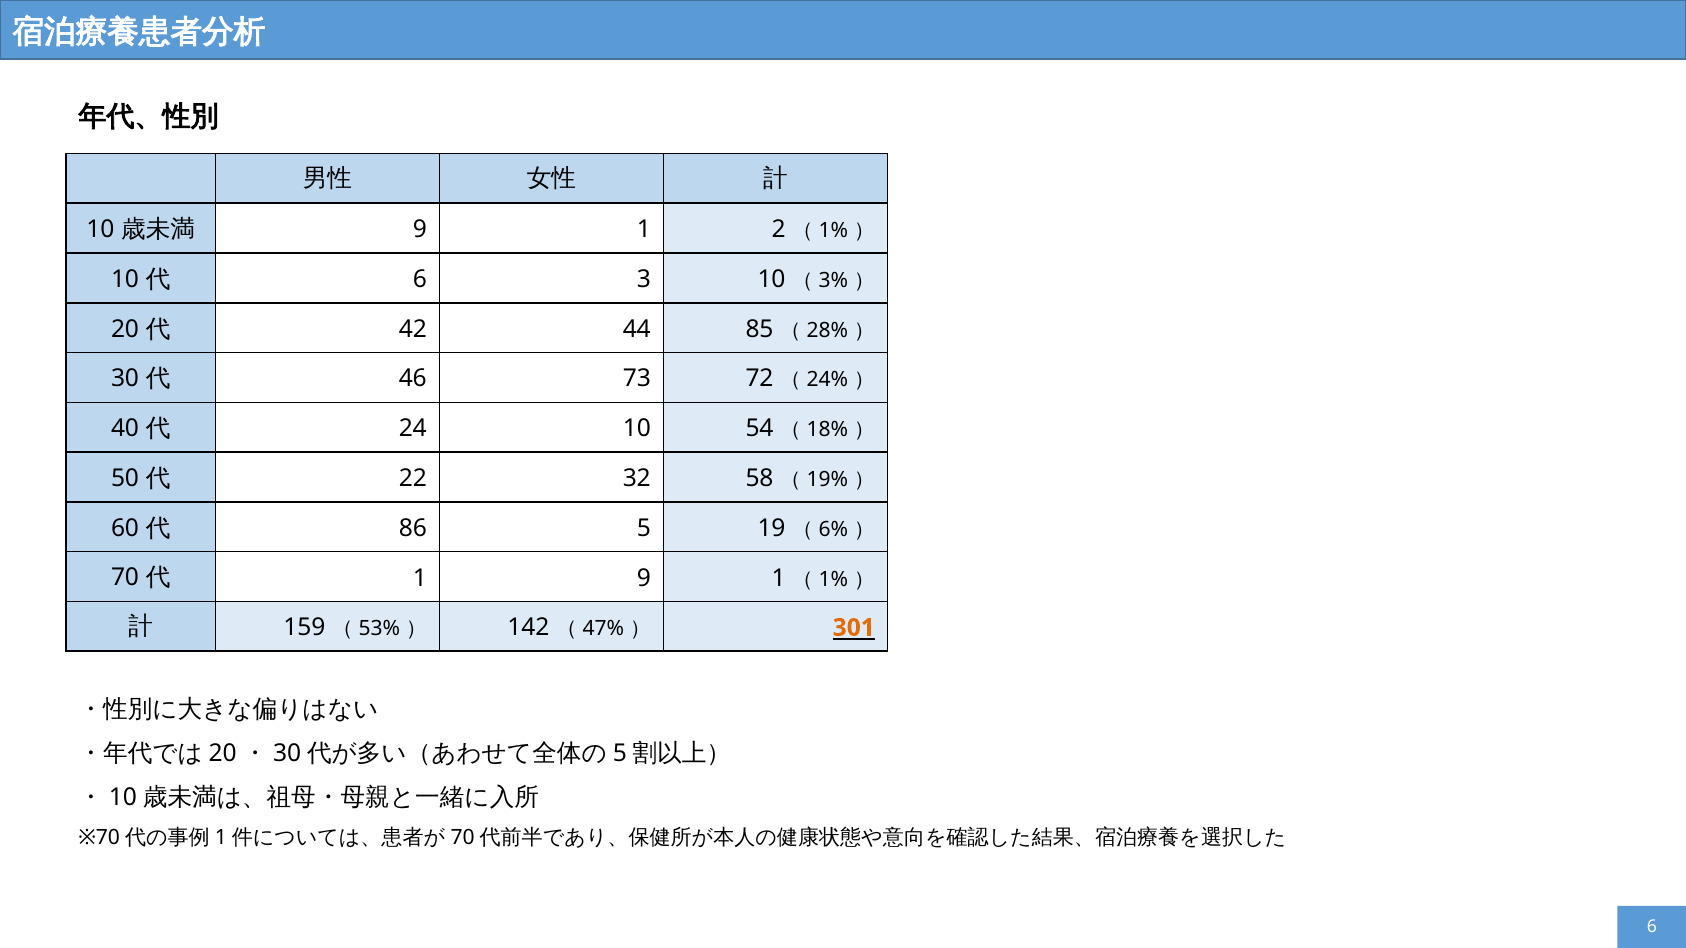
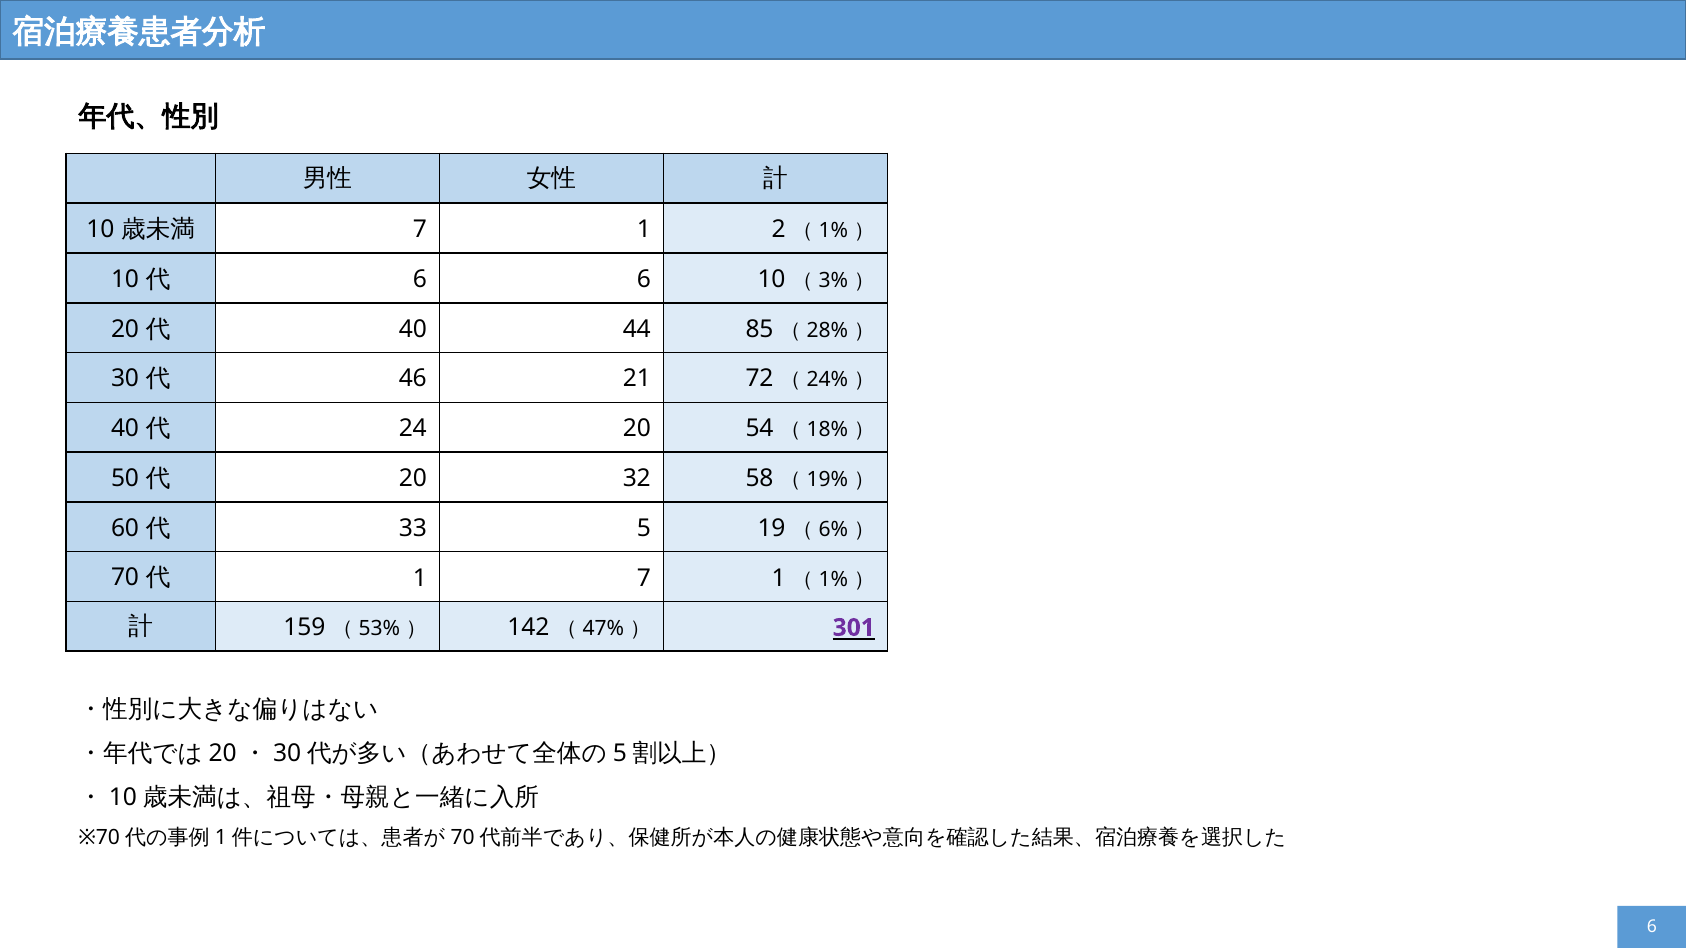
9: 9 -> 7 (420, 230)
6 3: 3 -> 6 (644, 279)
42: 42 -> 40 (413, 329)
73: 73 -> 21 (637, 379)
24 10: 10 -> 20 (637, 429)
22: 22 -> 20 (413, 479)
86: 86 -> 33 (413, 528)
1 9: 9 -> 7 (644, 578)
301 colour: orange -> purple (854, 628)
